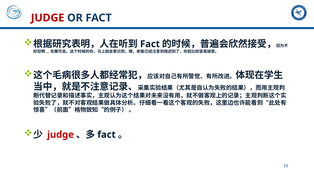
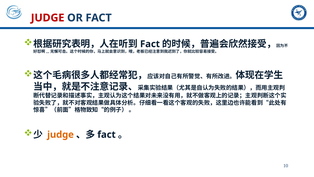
judge colour: red -> orange (61, 134)
